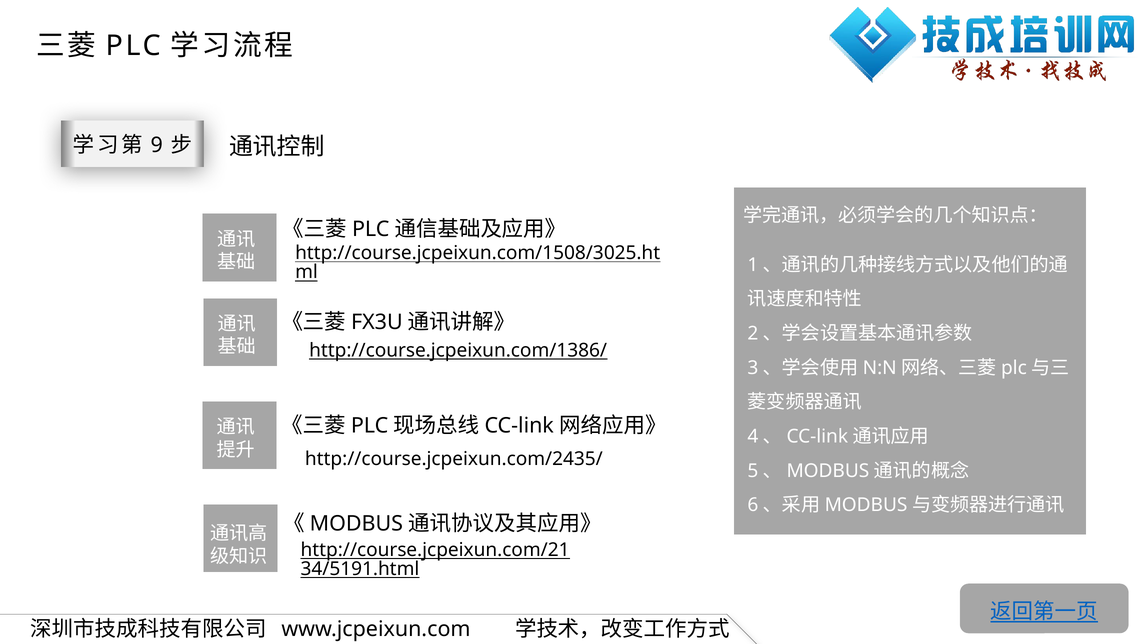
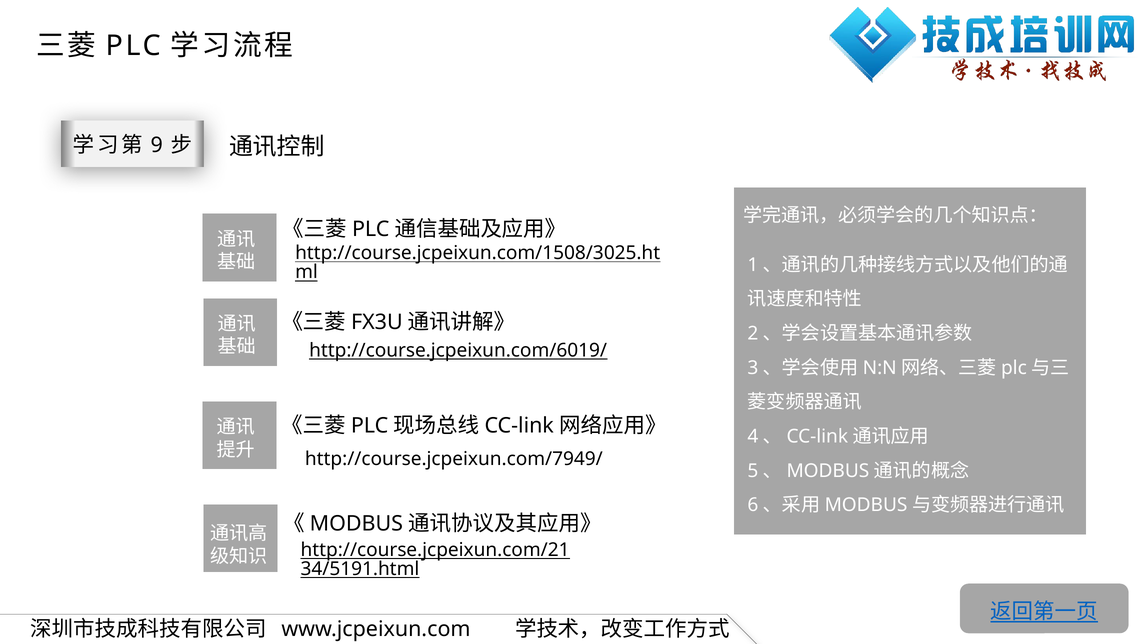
http://course.jcpeixun.com/1386/: http://course.jcpeixun.com/1386/ -> http://course.jcpeixun.com/6019/ (458, 351)
http://course.jcpeixun.com/2435/: http://course.jcpeixun.com/2435/ -> http://course.jcpeixun.com/7949/ (454, 459)
